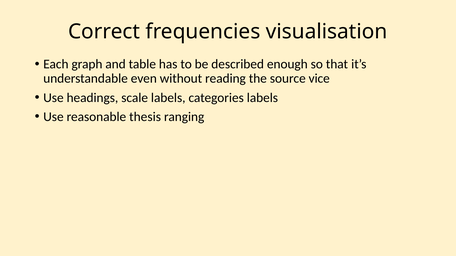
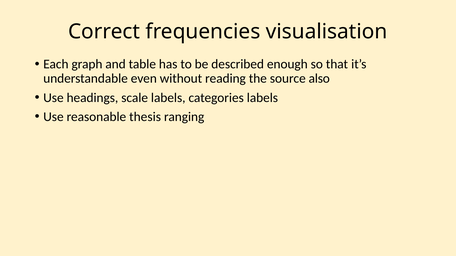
vice: vice -> also (319, 79)
